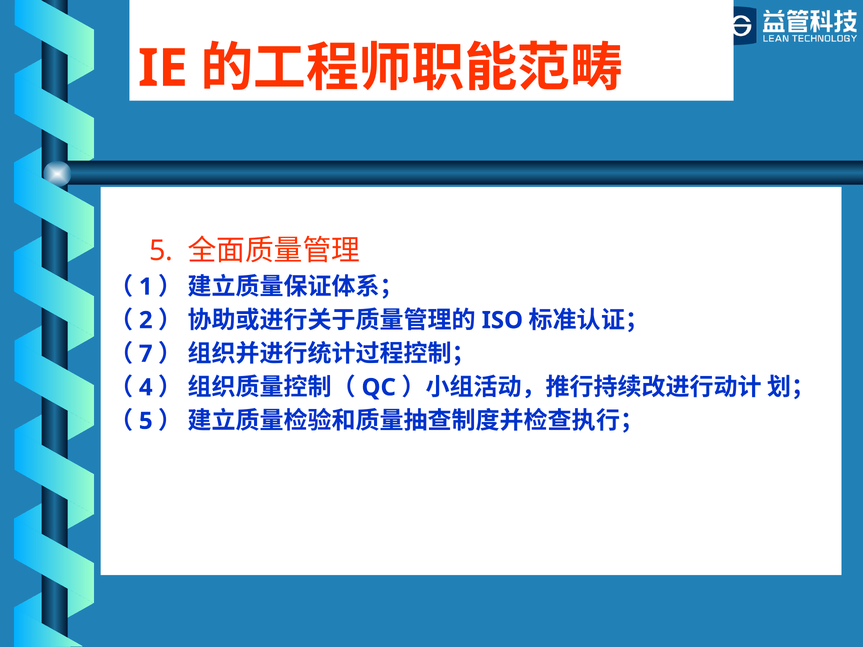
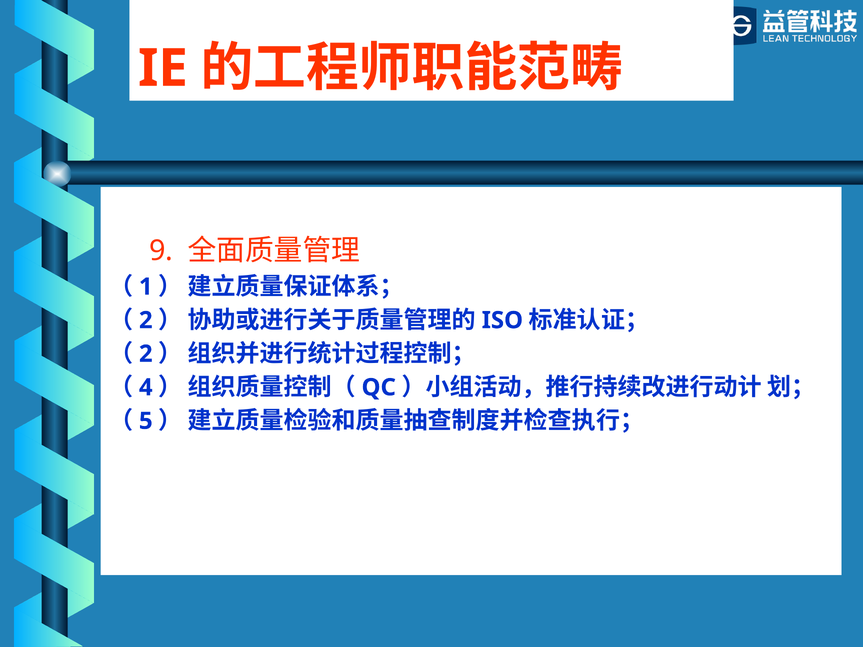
5: 5 -> 9 (161, 251)
7: 7 -> 2 (146, 354)
